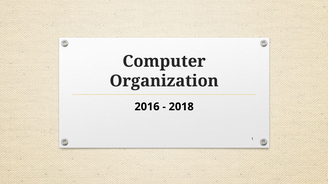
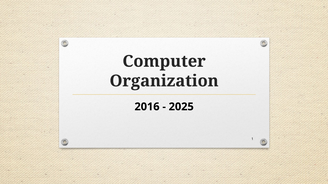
2018: 2018 -> 2025 (181, 107)
